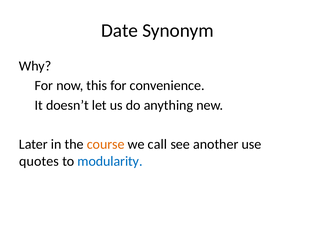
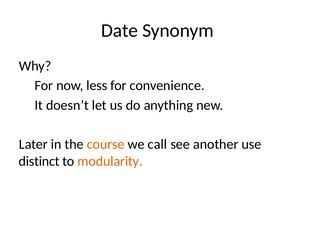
this: this -> less (97, 86)
quotes: quotes -> distinct (39, 161)
modularity colour: blue -> orange (110, 161)
